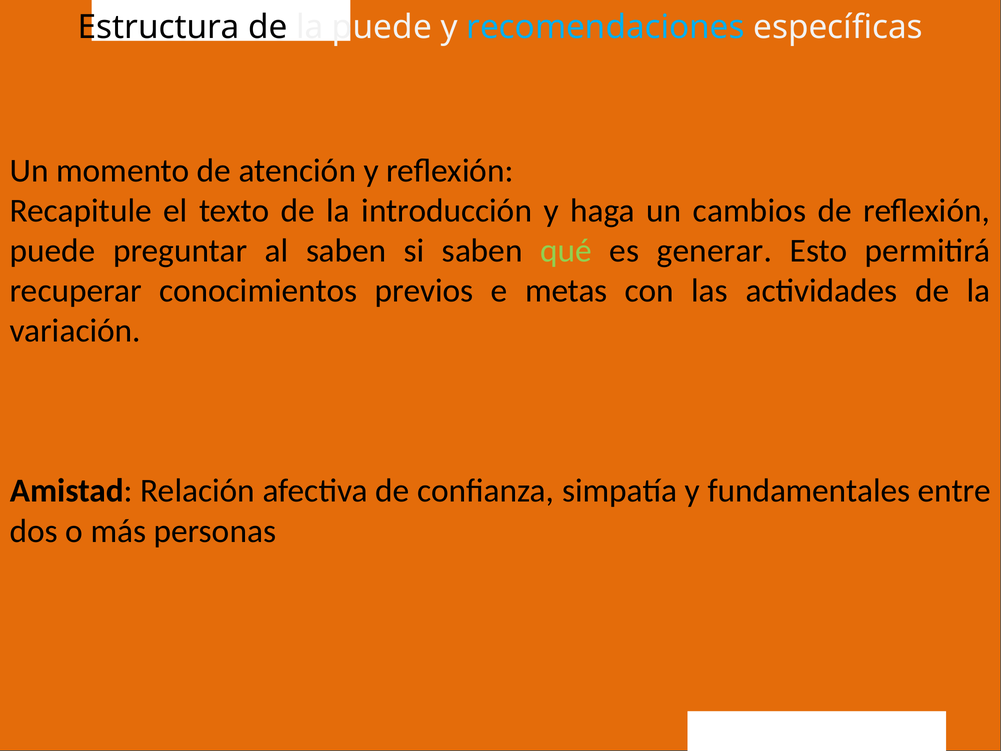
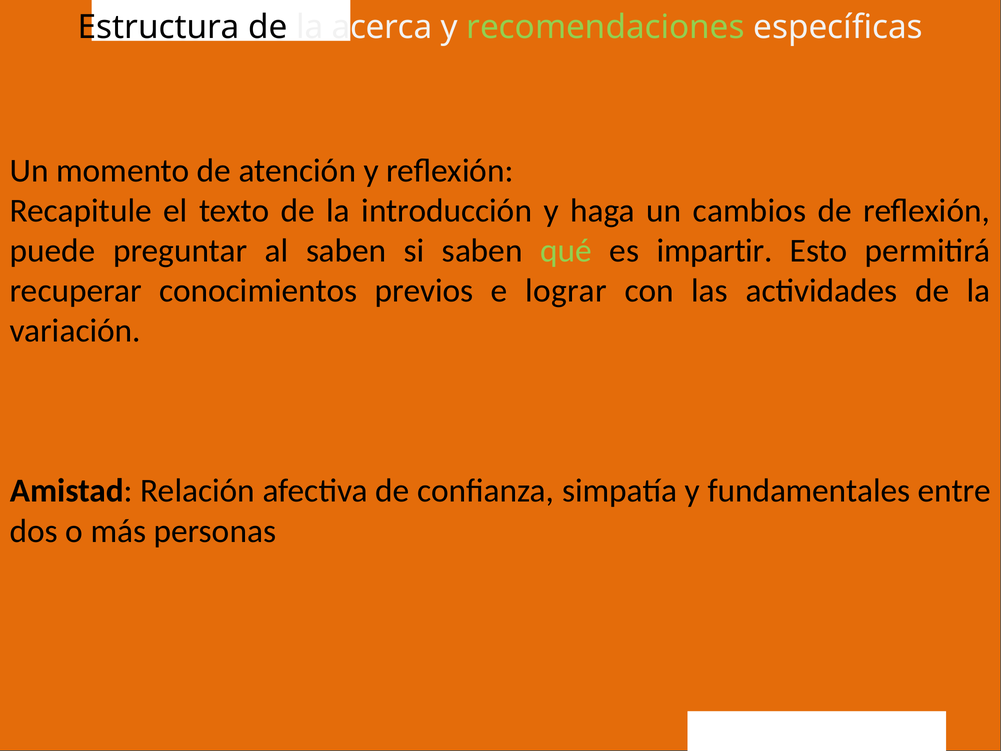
la puede: puede -> acerca (382, 27)
recomendaciones colour: light blue -> light green (606, 27)
generar: generar -> impartir (715, 251)
metas: metas -> lograr (566, 291)
